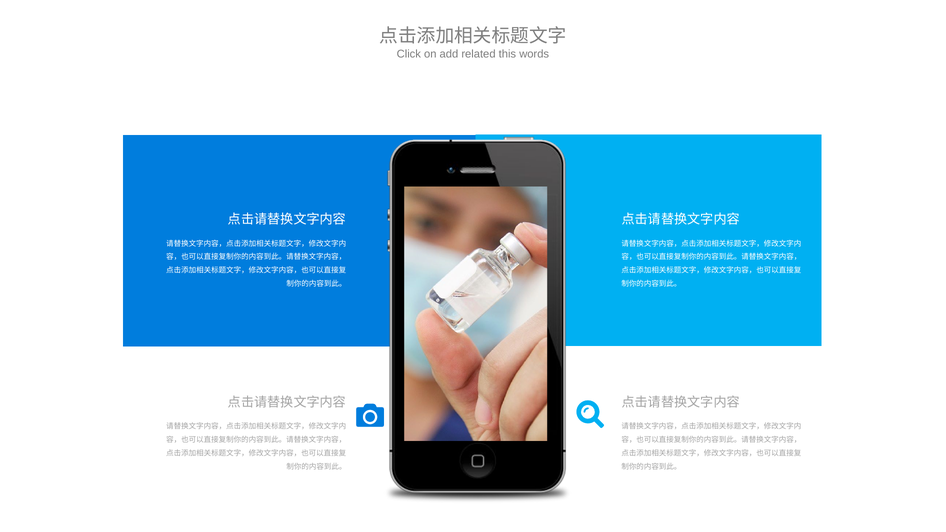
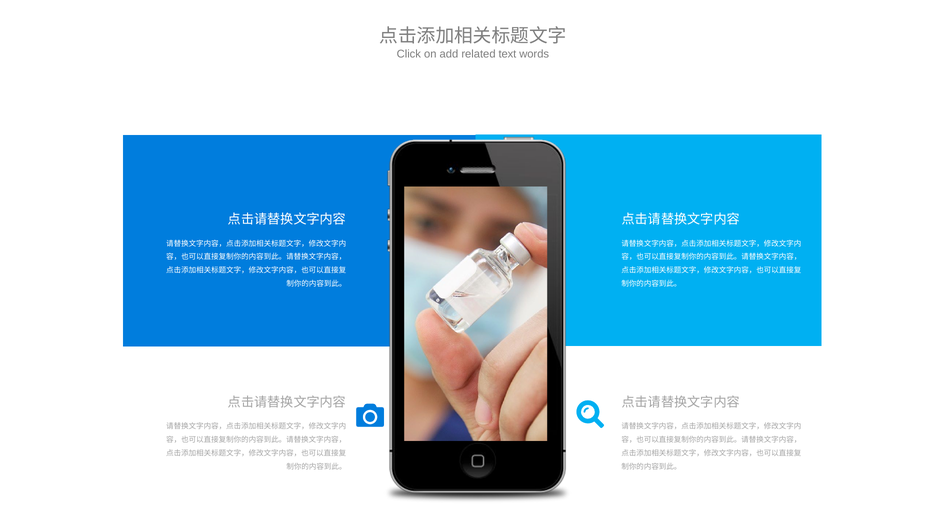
this: this -> text (507, 54)
